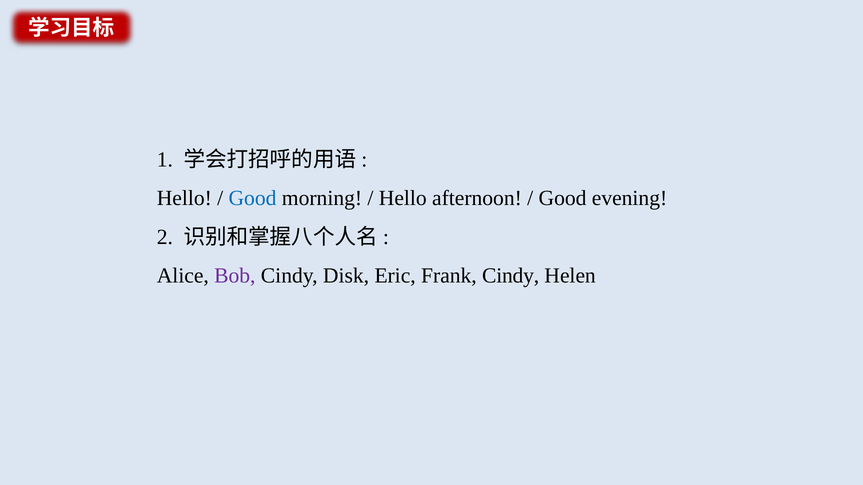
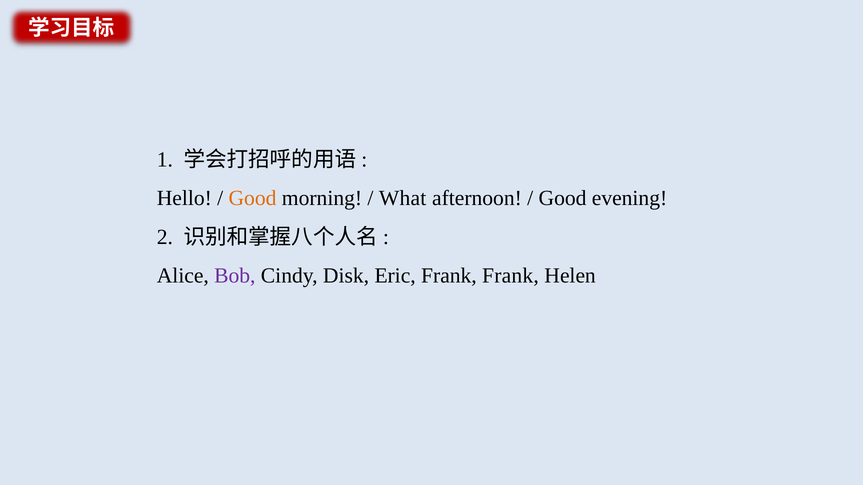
Good colour: blue -> orange (253, 199)
Hello: Hello -> What (403, 199)
Frank Cindy: Cindy -> Frank (510, 276)
